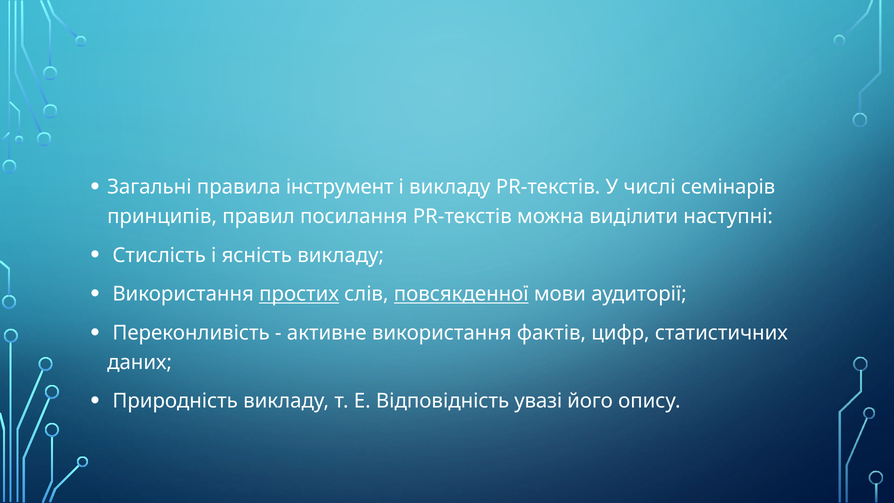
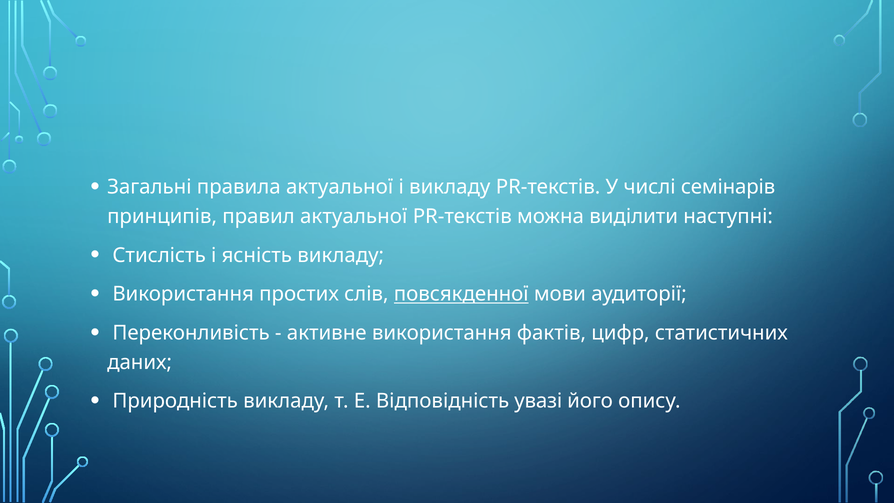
правила інструмент: інструмент -> актуальної (340, 187)
правил посилання: посилання -> актуальної (354, 216)
простих underline: present -> none (299, 294)
